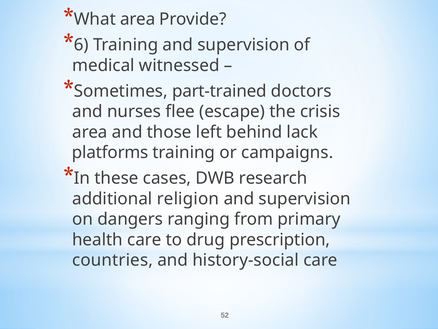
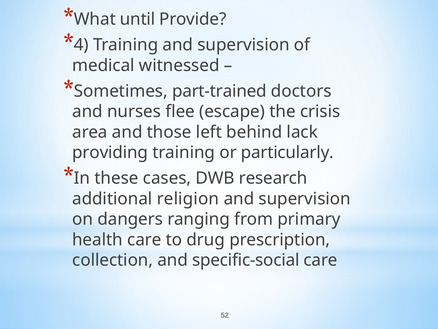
What area: area -> until (138, 19)
6: 6 -> 4 (81, 45)
platforms: platforms -> providing (110, 152)
campaigns: campaigns -> particularly (287, 152)
countries: countries -> collection (113, 260)
history-social: history-social -> specific-social (246, 260)
